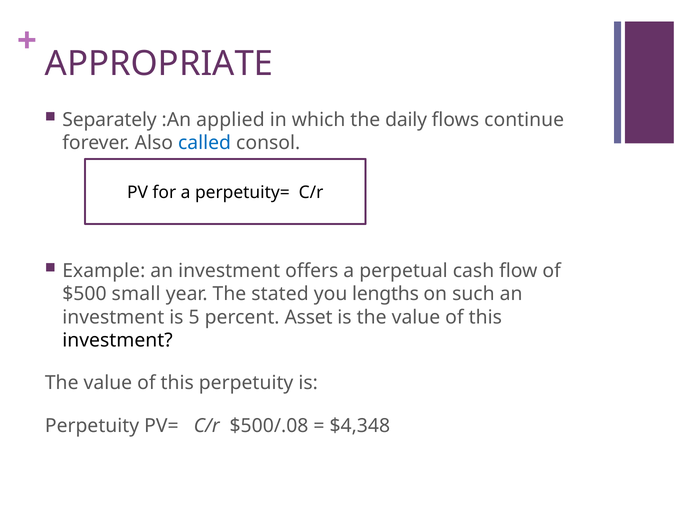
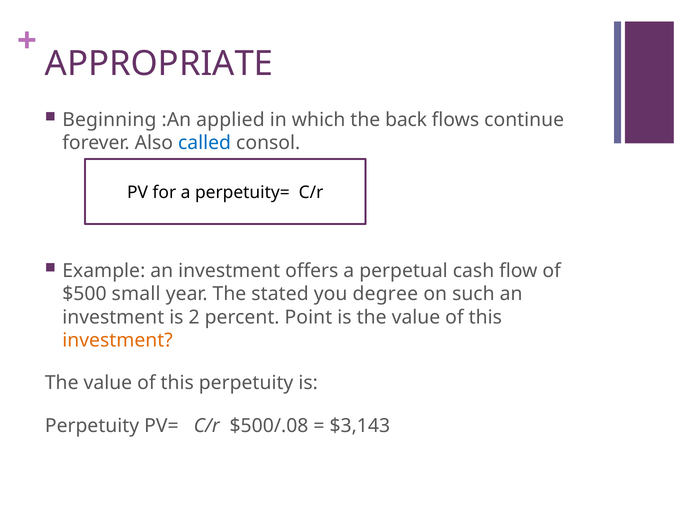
Separately: Separately -> Beginning (109, 120)
daily: daily -> back (406, 120)
lengths: lengths -> degree (385, 294)
5: 5 -> 2 (194, 317)
Asset: Asset -> Point (308, 317)
investment colour: black -> orange (117, 341)
$4,348: $4,348 -> $3,143 (360, 426)
